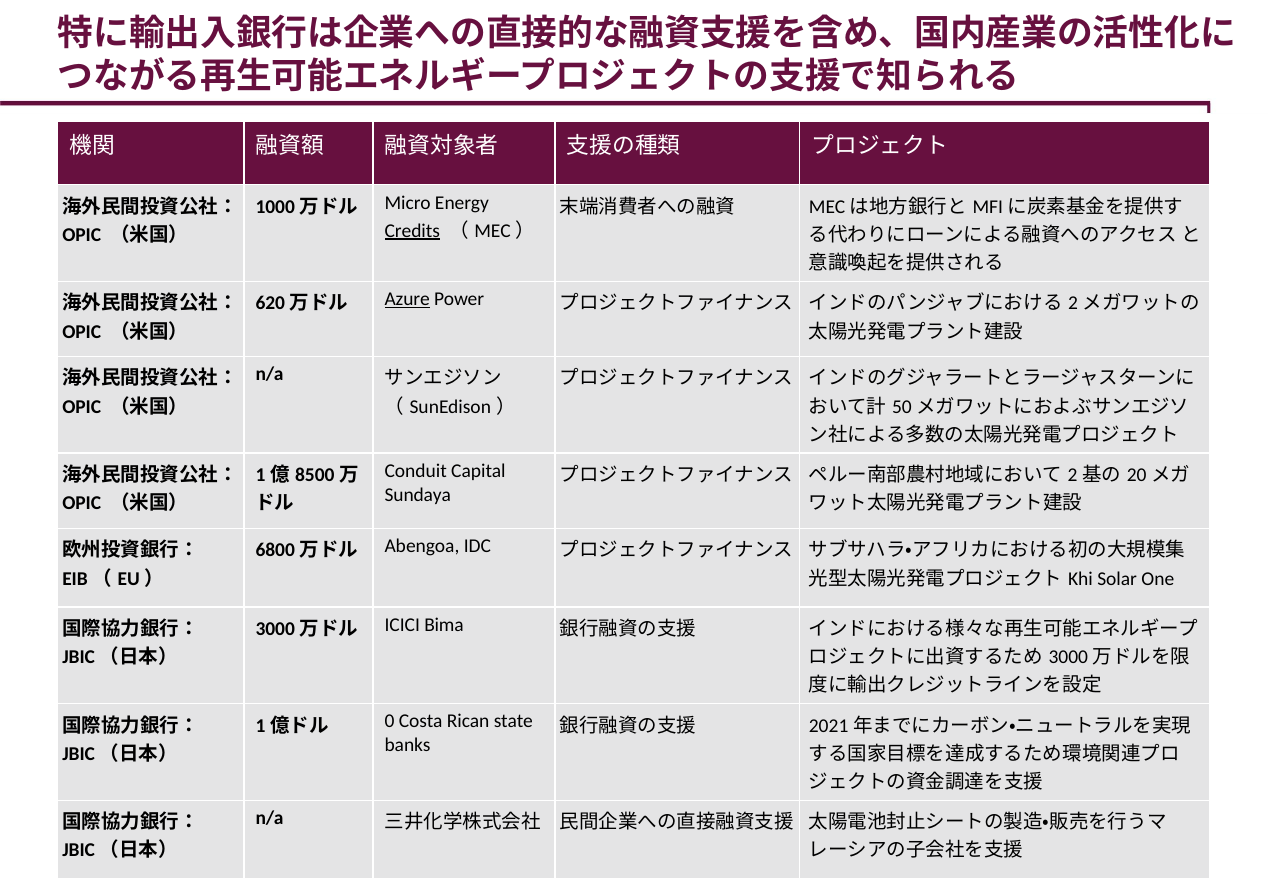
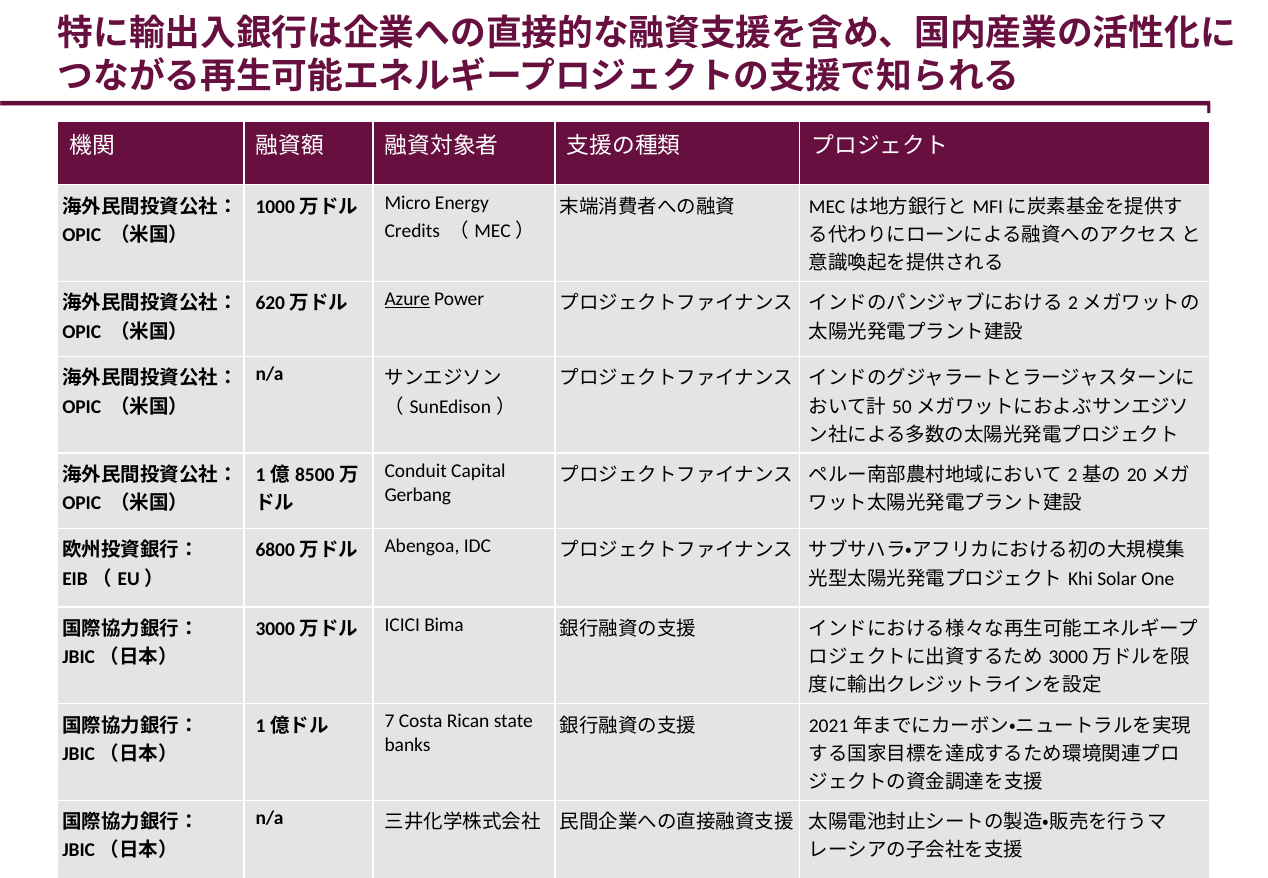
Credits underline: present -> none (412, 231)
Sundaya: Sundaya -> Gerbang (418, 495)
0: 0 -> 7 (390, 721)
